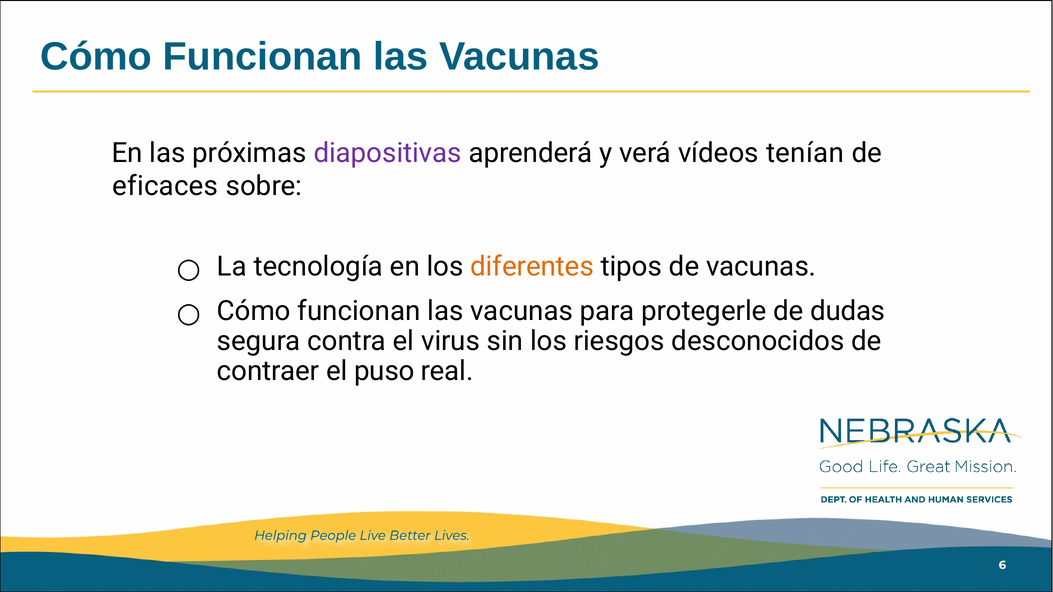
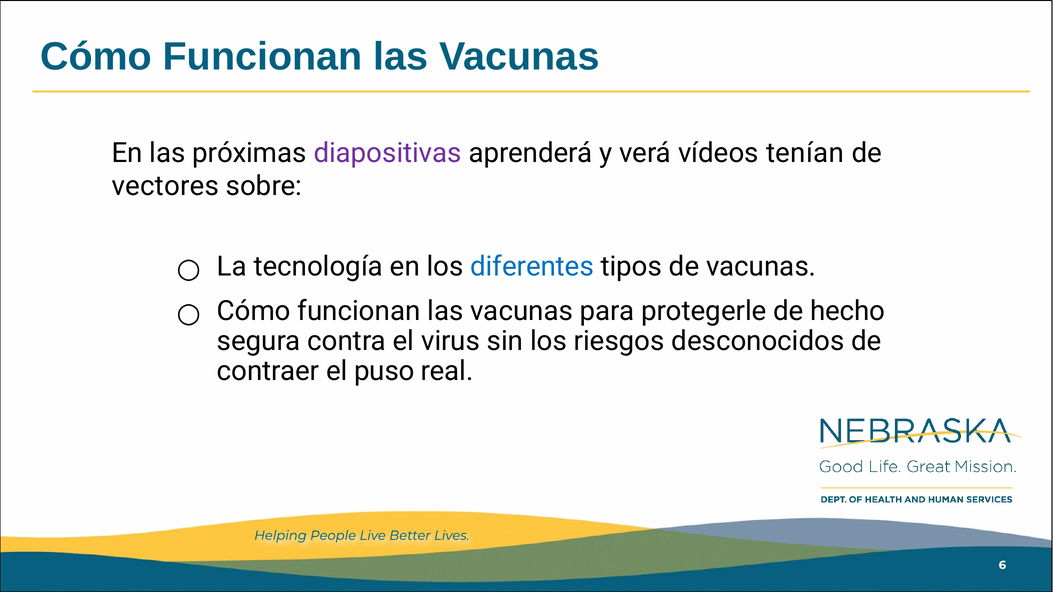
eficaces: eficaces -> vectores (165, 186)
diferentes colour: orange -> blue (532, 267)
dudas: dudas -> hecho (848, 311)
